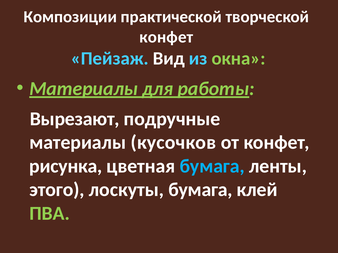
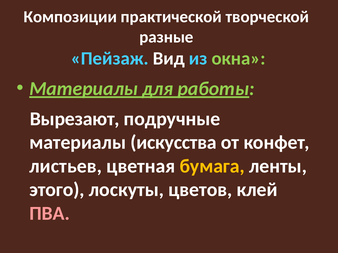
конфет: конфет -> разные (166, 37)
кусочков: кусочков -> искусства (174, 143)
рисунка: рисунка -> листьев (66, 166)
бумага colour: light blue -> yellow (212, 166)
лоскуты бумага: бумага -> цветов (200, 190)
ПВА colour: light green -> pink (50, 214)
